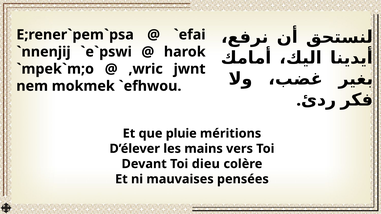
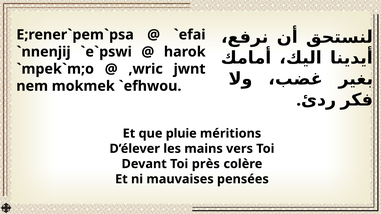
dieu: dieu -> près (206, 164)
